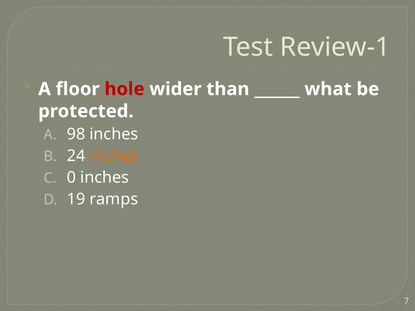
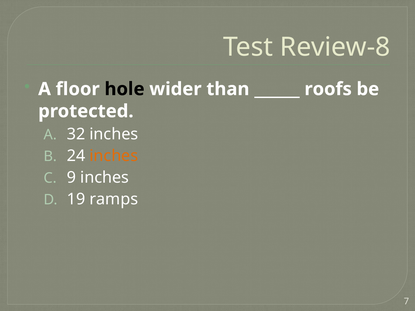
Review-1: Review-1 -> Review-8 (335, 47)
hole colour: red -> black (125, 89)
what: what -> roofs (328, 89)
98: 98 -> 32 (76, 134)
0: 0 -> 9 (72, 178)
